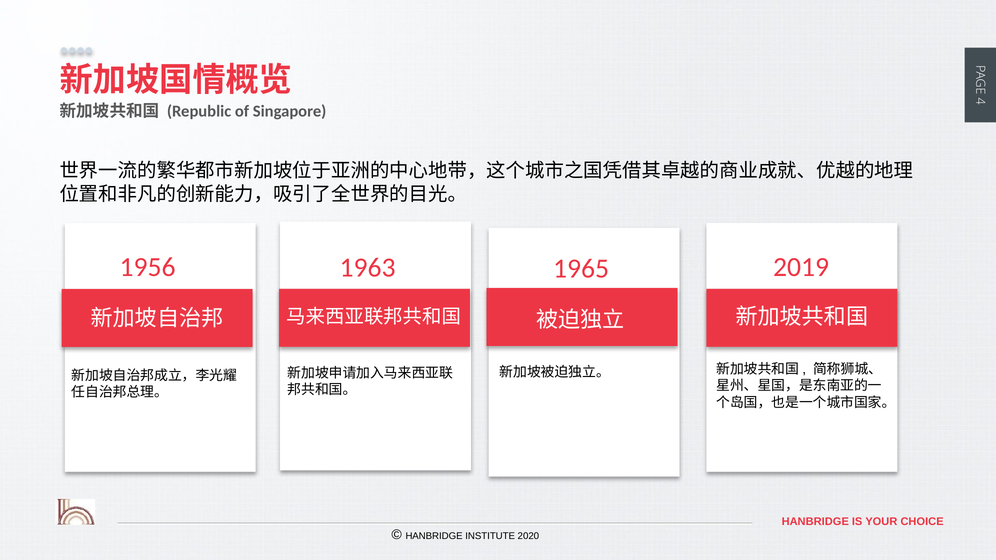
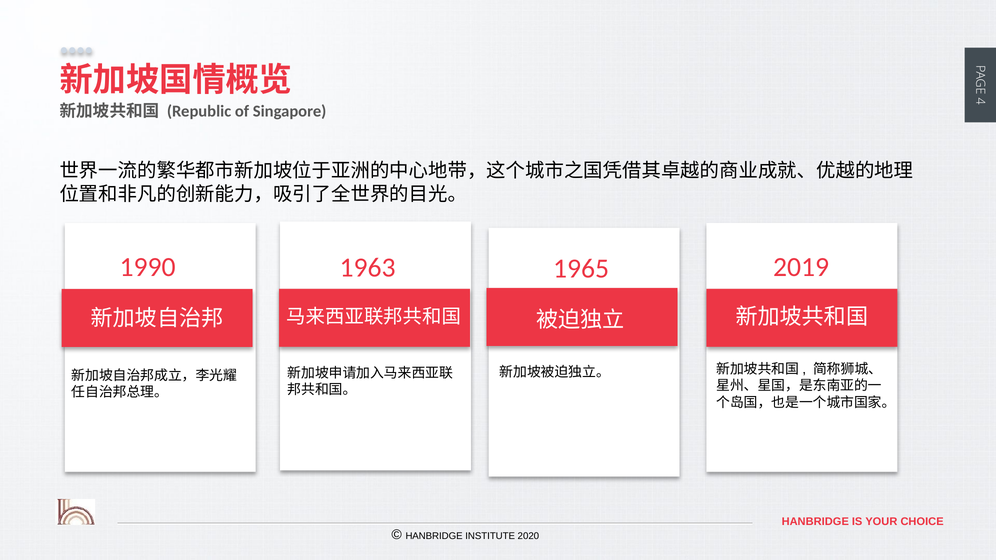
1956: 1956 -> 1990 (148, 267)
